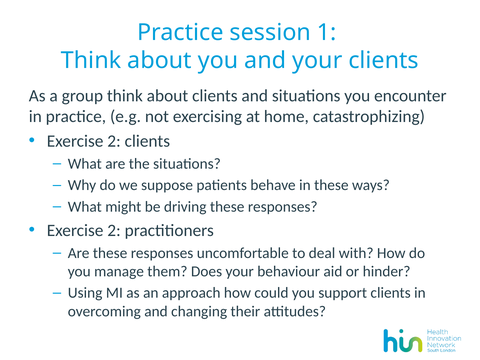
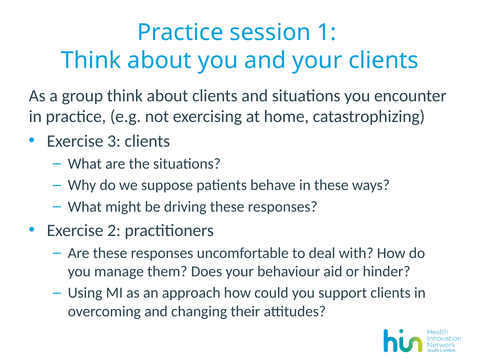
2: 2 -> 3 (114, 141)
